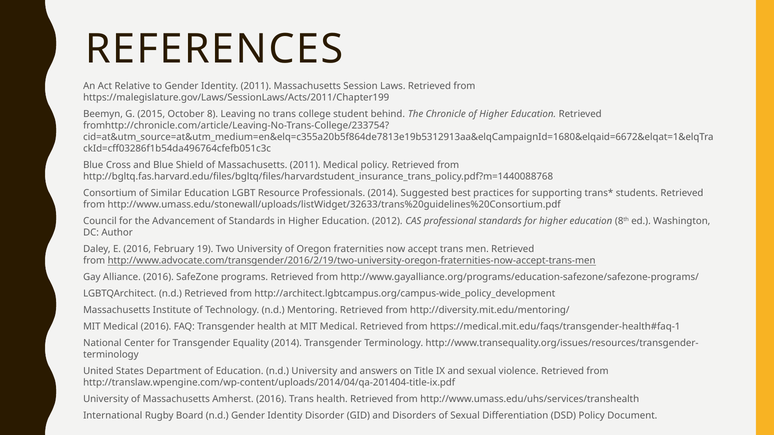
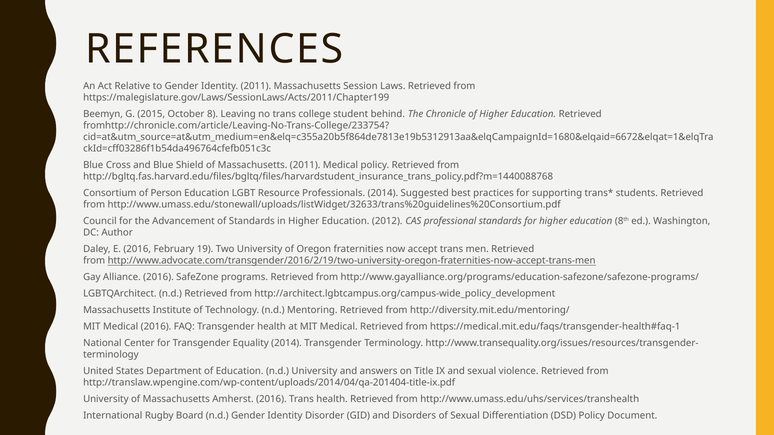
Similar: Similar -> Person (166, 193)
